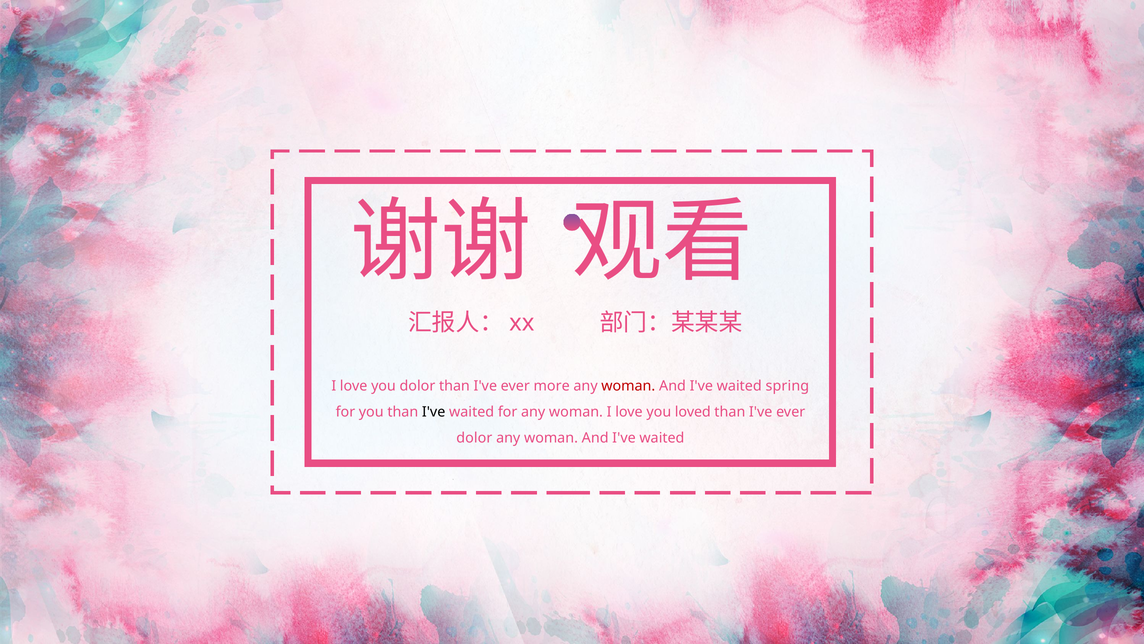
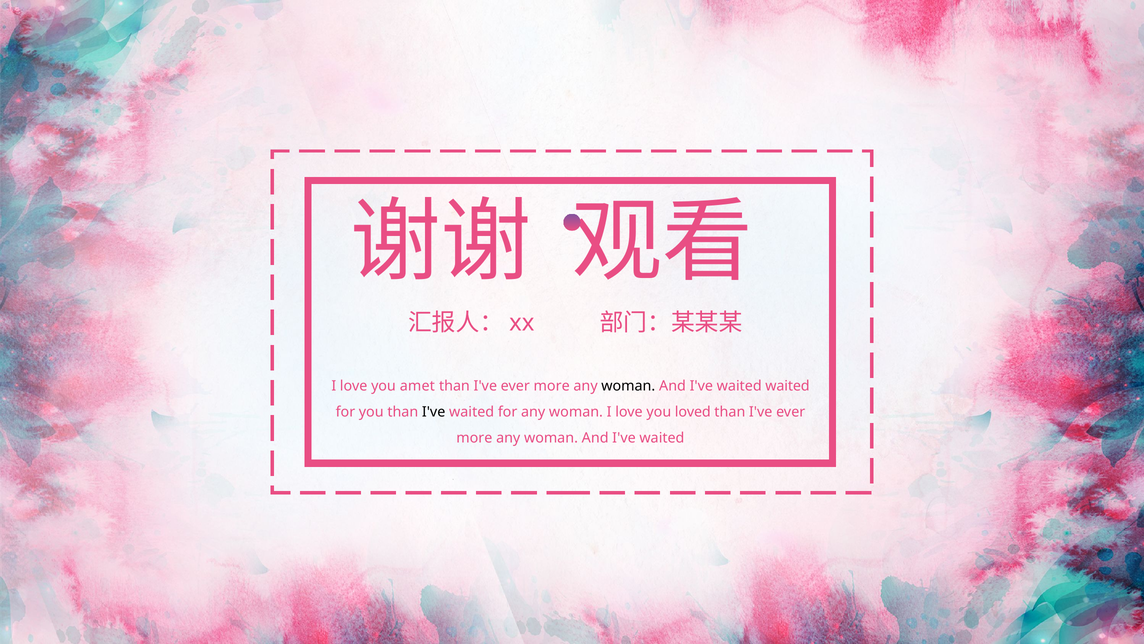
you dolor: dolor -> amet (417, 386)
woman colour: red -> black (628, 386)
waited spring: spring -> waited (787, 386)
dolor: dolor -> more (474, 438)
